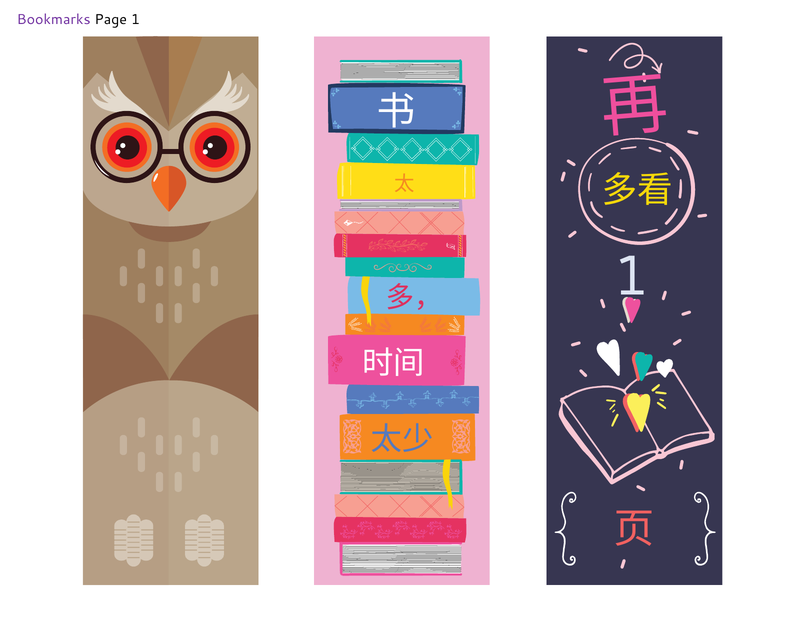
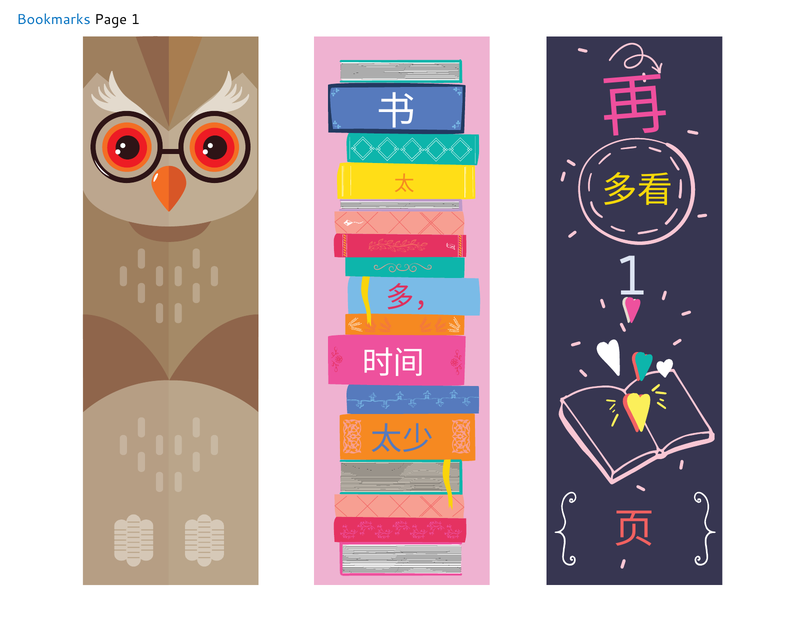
Bookmarks colour: purple -> blue (54, 19)
